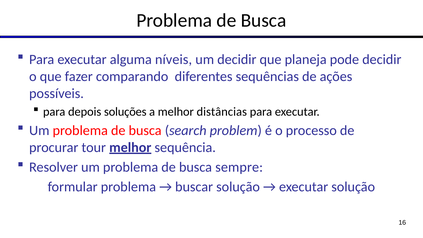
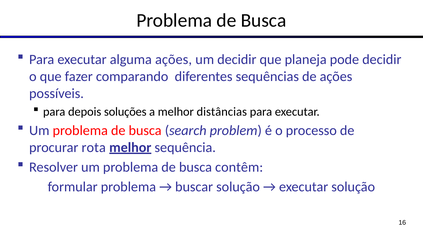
alguma níveis: níveis -> ações (174, 60)
tour: tour -> rota (94, 147)
sempre: sempre -> contêm (239, 167)
